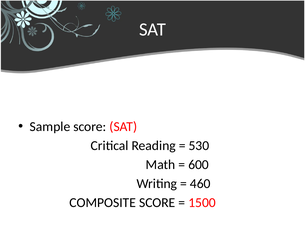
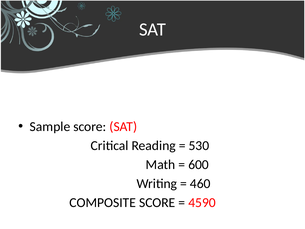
1500: 1500 -> 4590 (202, 202)
